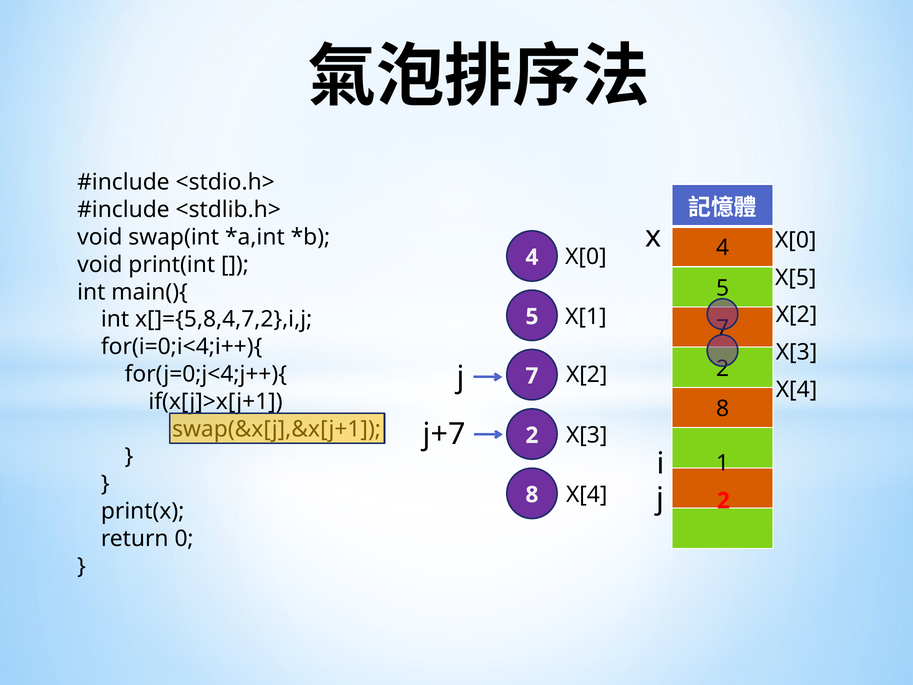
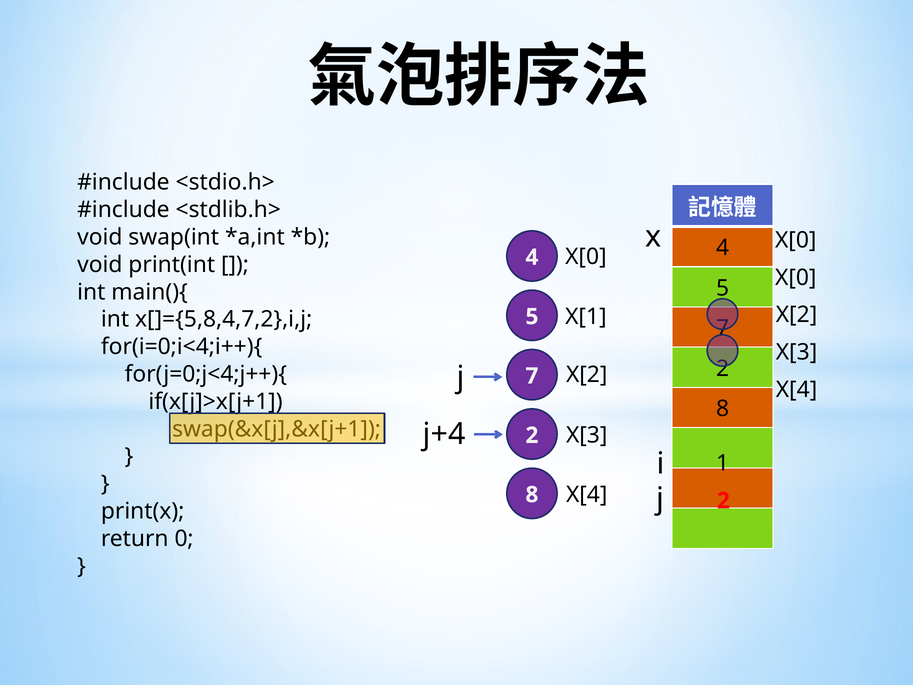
X[5: X[5 -> X[0 (796, 278)
j+7: j+7 -> j+4 (444, 434)
